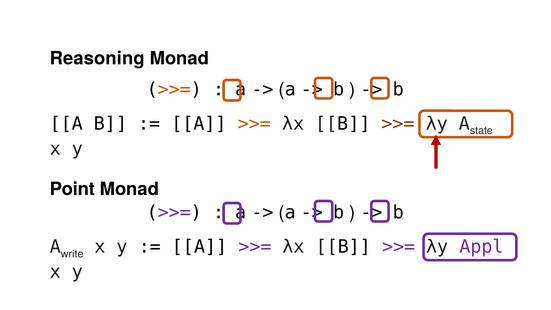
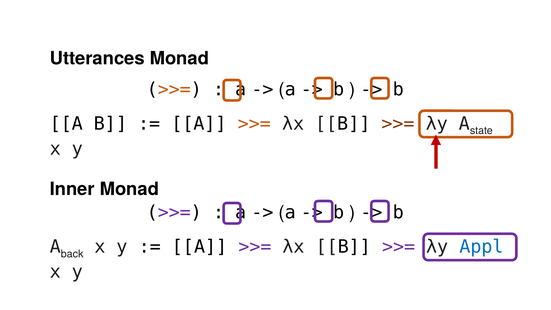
Reasoning: Reasoning -> Utterances (97, 58)
Point: Point -> Inner (72, 189)
write: write -> back (72, 254)
Appl colour: purple -> blue (481, 247)
